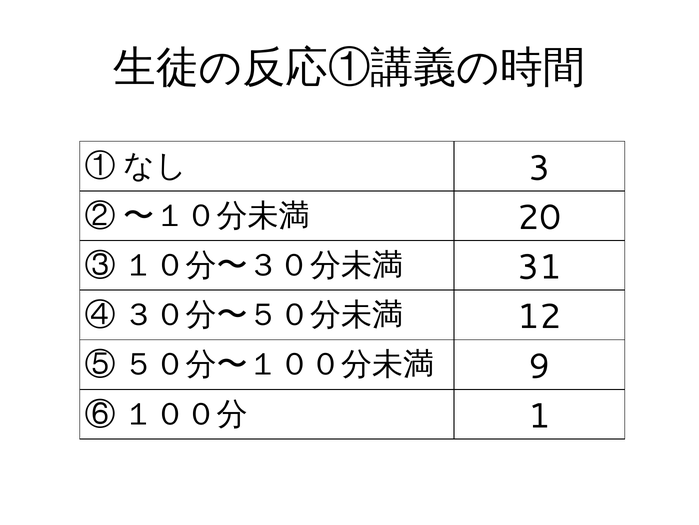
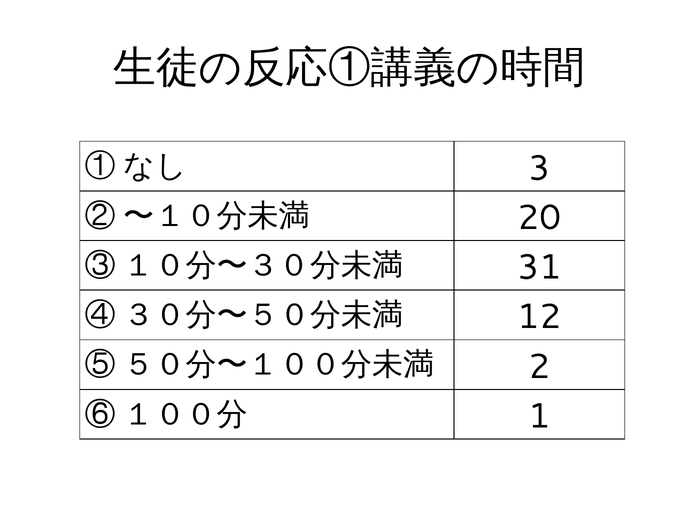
9: 9 -> 2 (539, 366)
